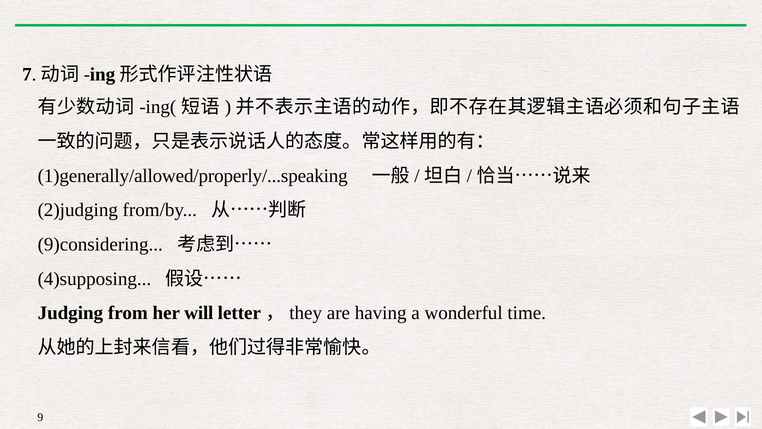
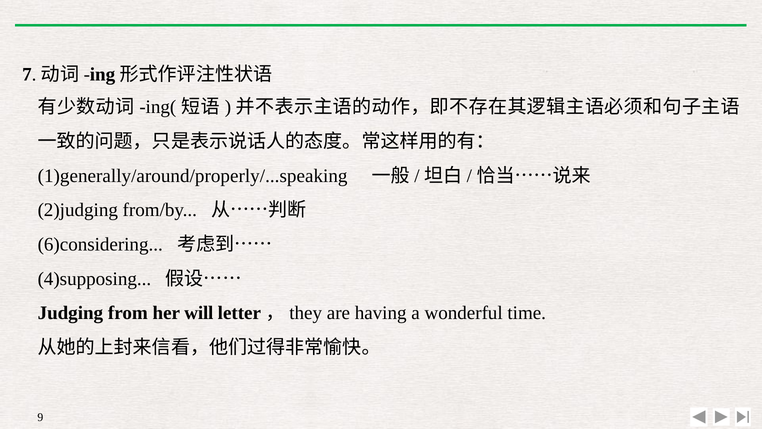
1)generally/allowed/properly/...speaking: 1)generally/allowed/properly/...speaking -> 1)generally/around/properly/...speaking (193, 176)
9)considering: 9)considering -> 6)considering (100, 244)
